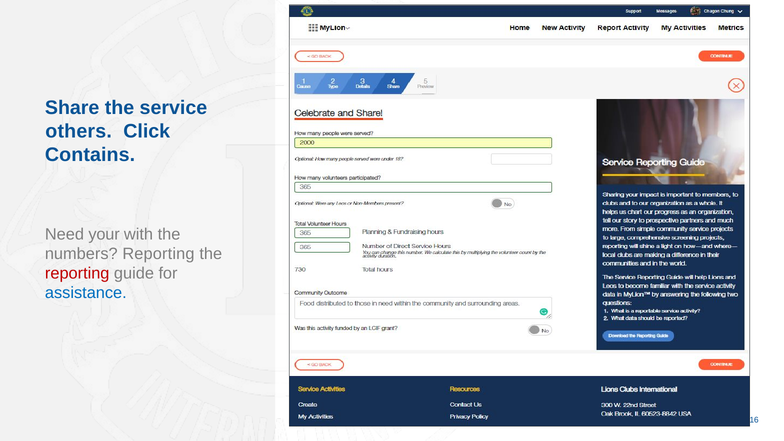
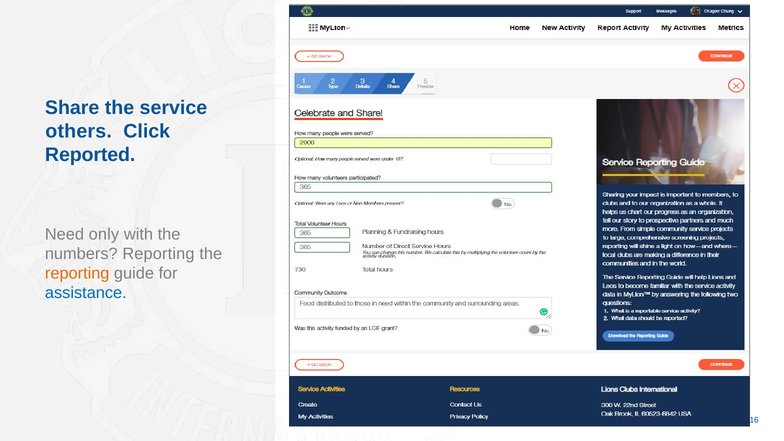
Contains: Contains -> Reported (90, 155)
your: your -> only (104, 234)
reporting colour: red -> orange (77, 273)
